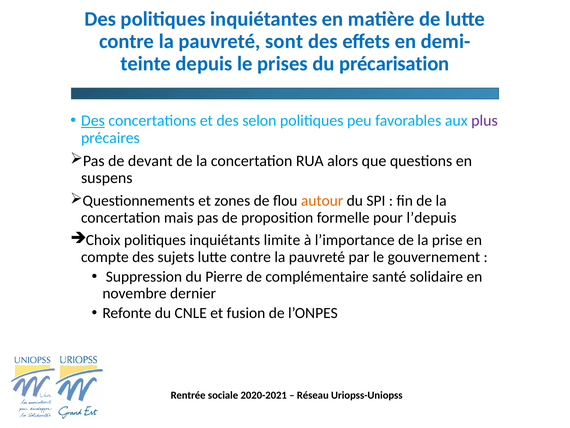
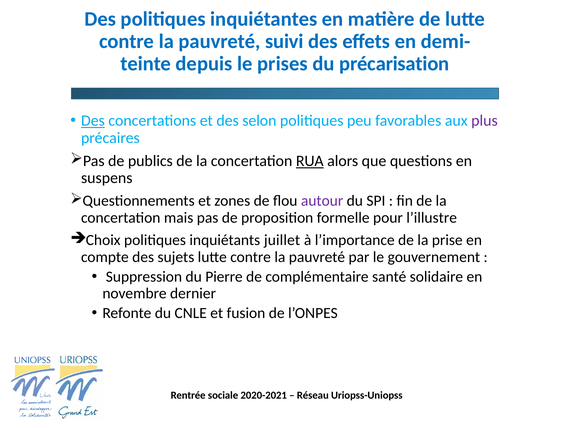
sont: sont -> suivi (284, 41)
devant: devant -> publics (150, 161)
RUA underline: none -> present (310, 161)
autour colour: orange -> purple (322, 201)
l’depuis: l’depuis -> l’illustre (432, 217)
limite: limite -> juillet (282, 240)
